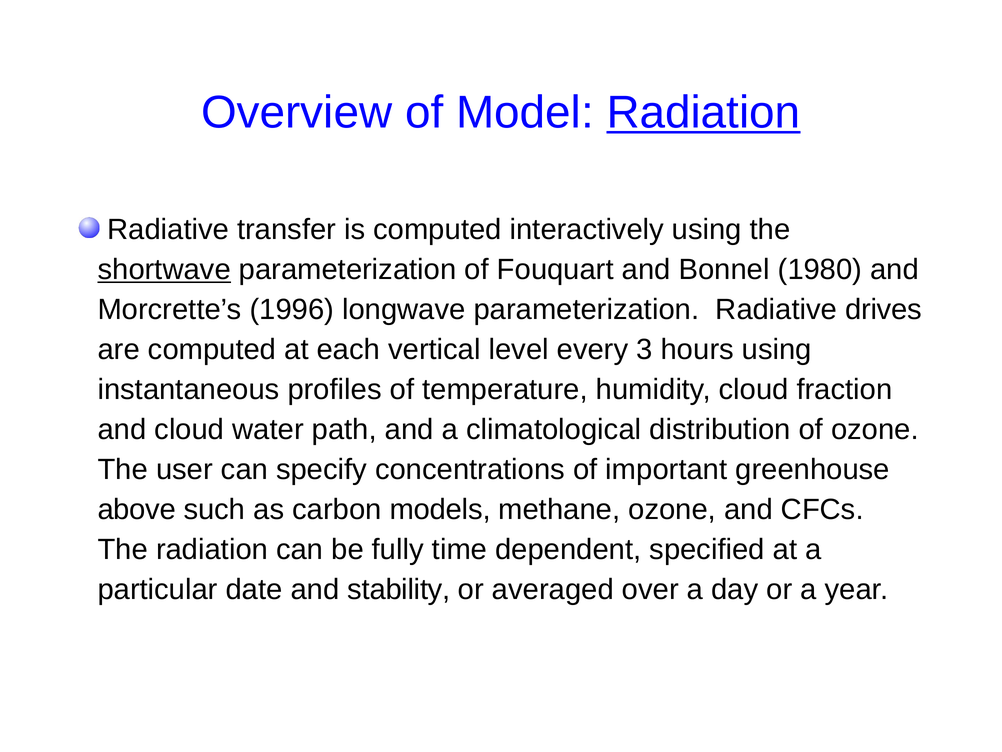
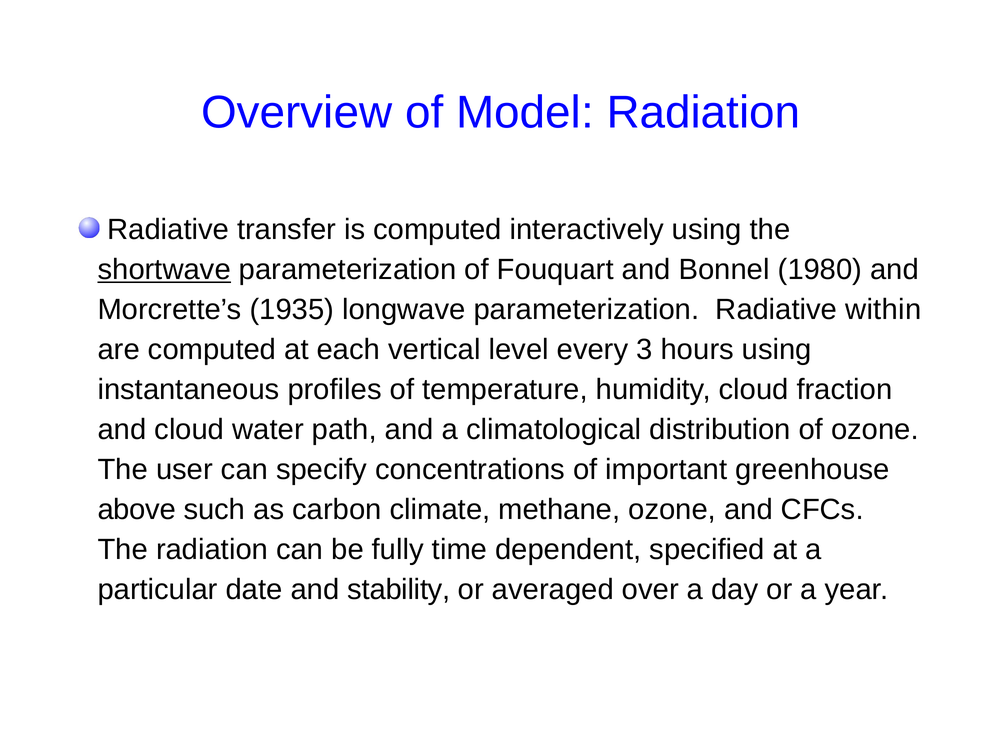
Radiation underline: present -> none (704, 112)
1996: 1996 -> 1935 (292, 309)
drives: drives -> within (883, 309)
models: models -> climate (440, 509)
